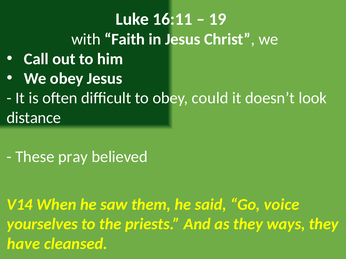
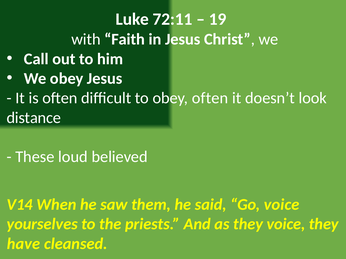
16:11: 16:11 -> 72:11 (173, 19)
obey could: could -> often (210, 98)
pray: pray -> loud (73, 157)
they ways: ways -> voice (286, 225)
